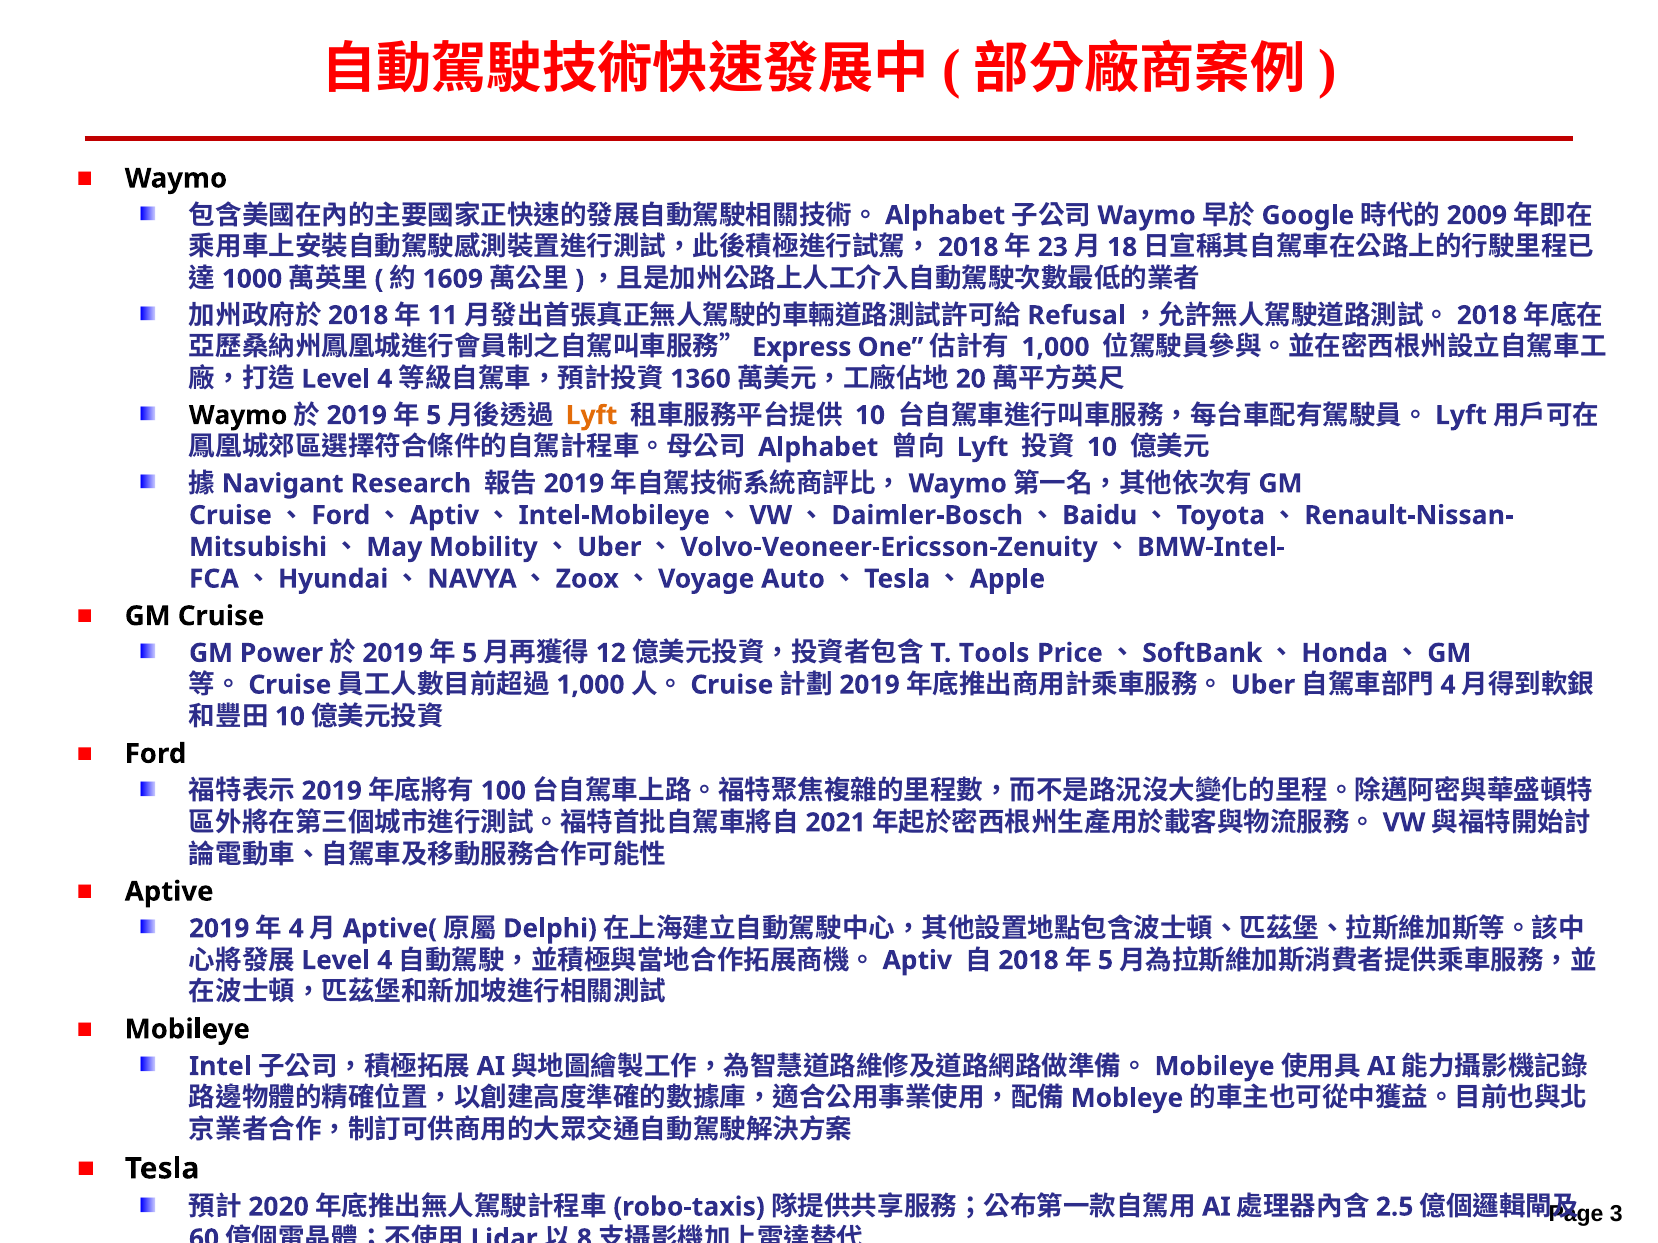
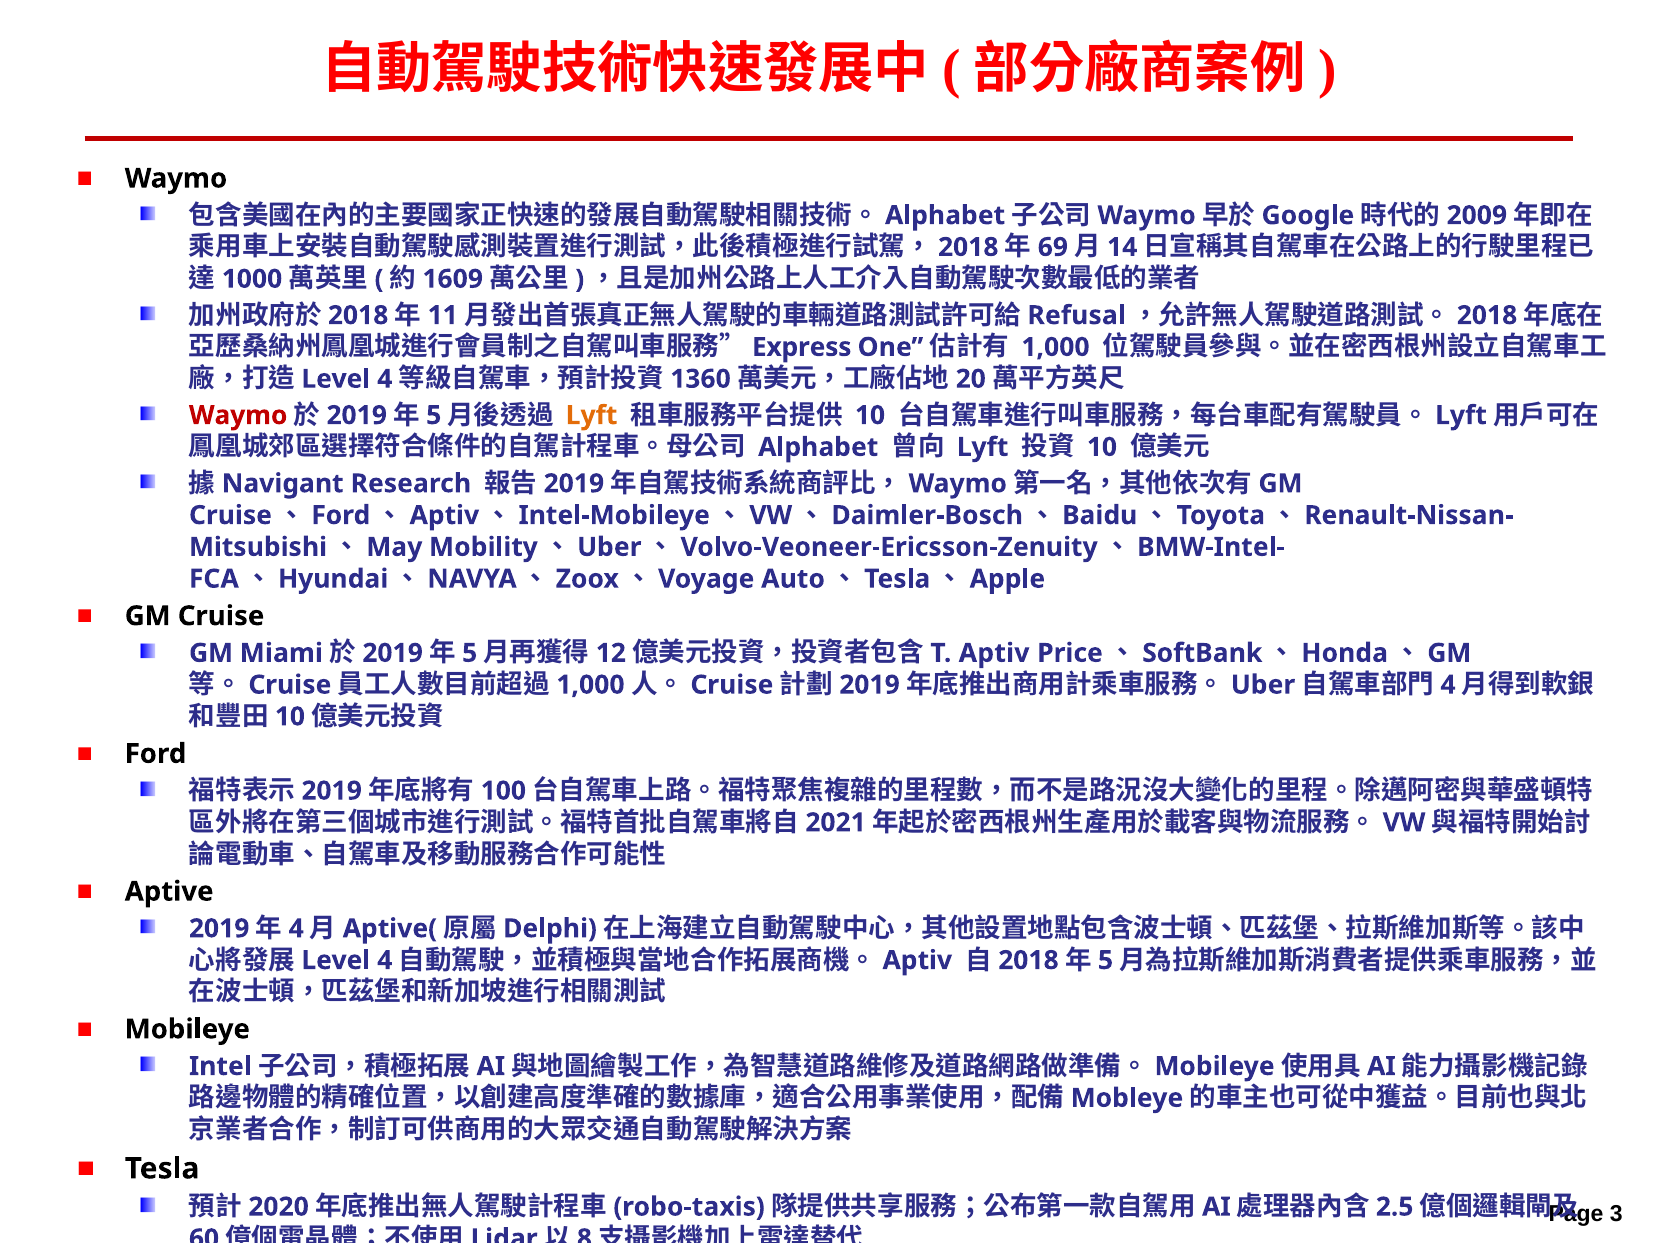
23: 23 -> 69 (1053, 247)
18: 18 -> 14 (1122, 247)
Waymo colour: black -> red (238, 416)
Power: Power -> Miami (281, 653)
Tools: Tools -> Aptiv (994, 653)
